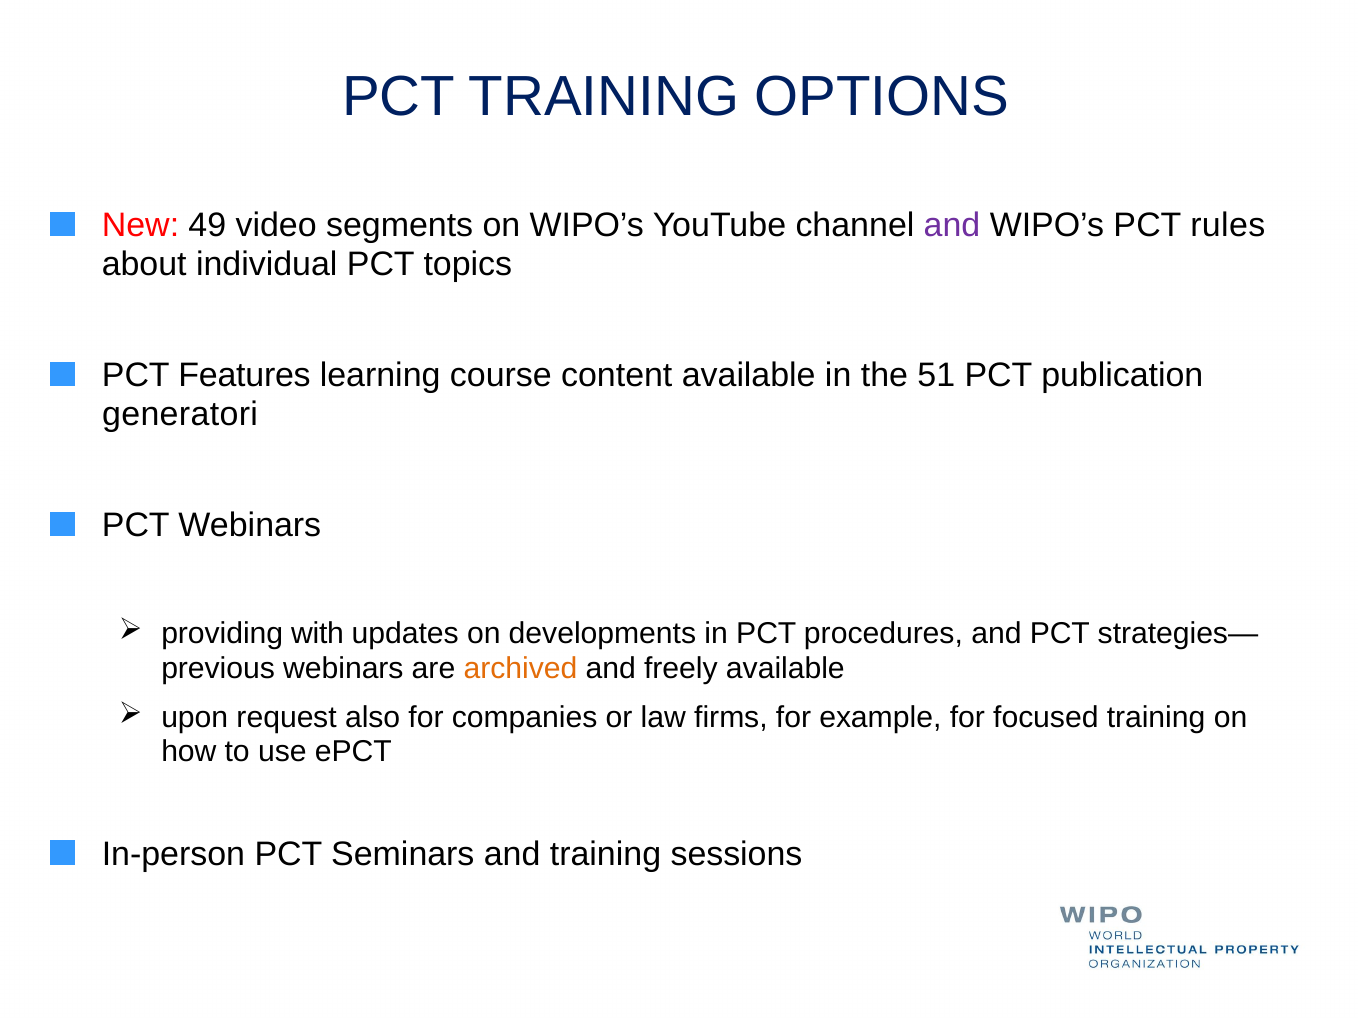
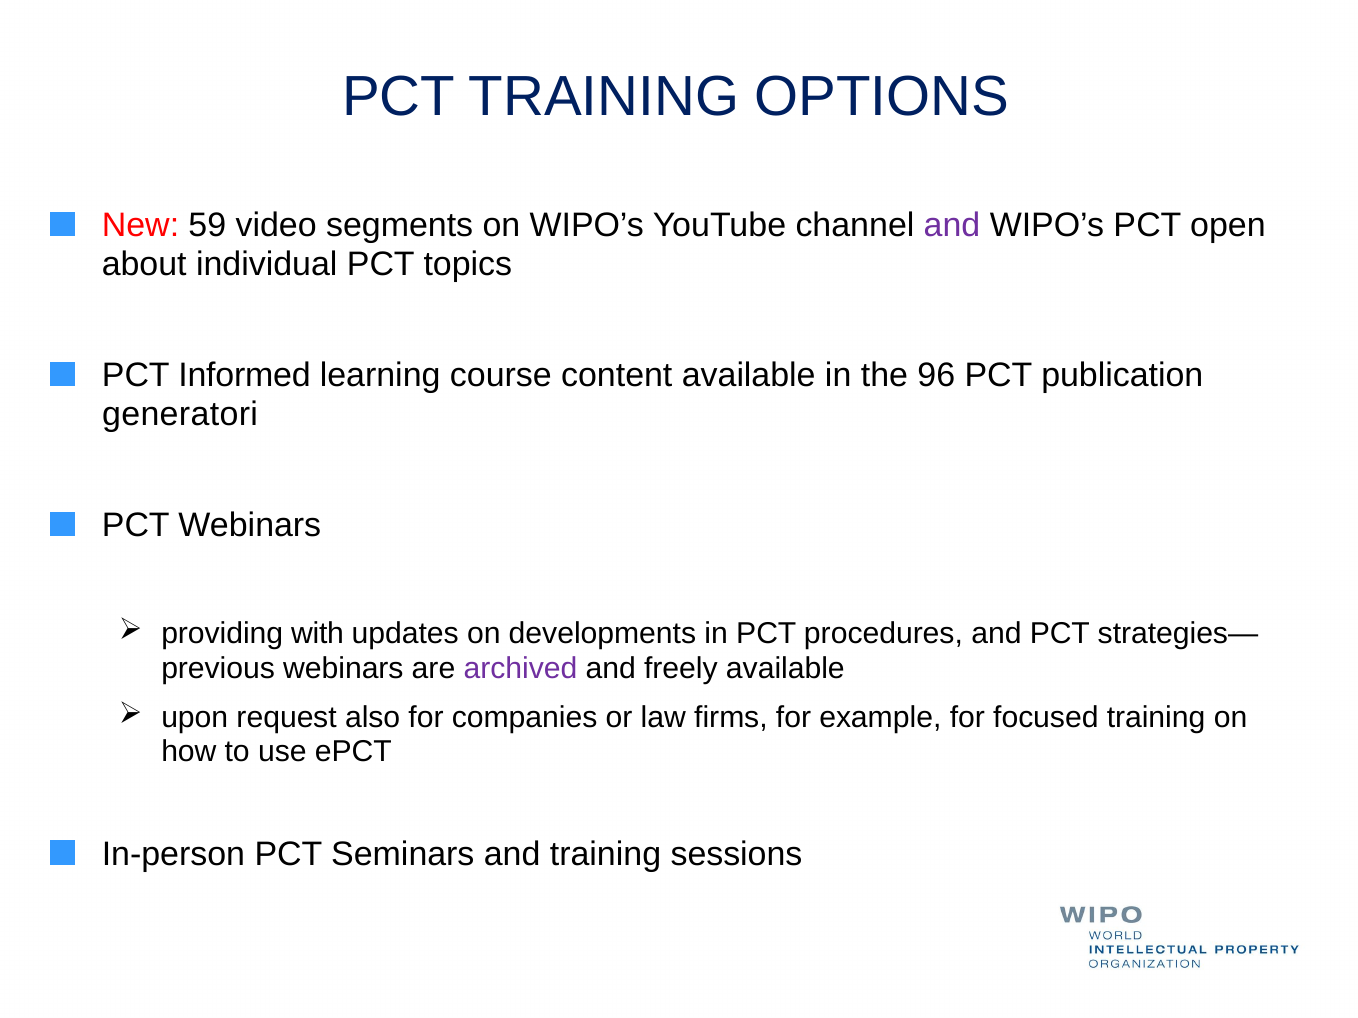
49: 49 -> 59 (207, 226)
rules: rules -> open (1228, 226)
Features: Features -> Informed (245, 376)
51: 51 -> 96 (936, 376)
archived colour: orange -> purple (520, 668)
